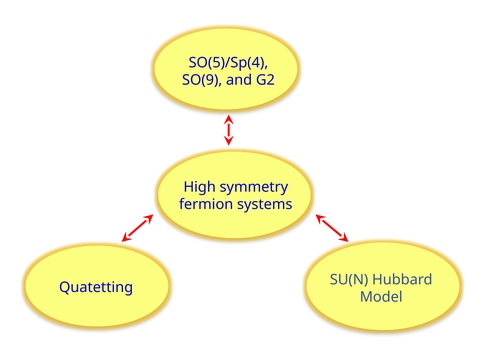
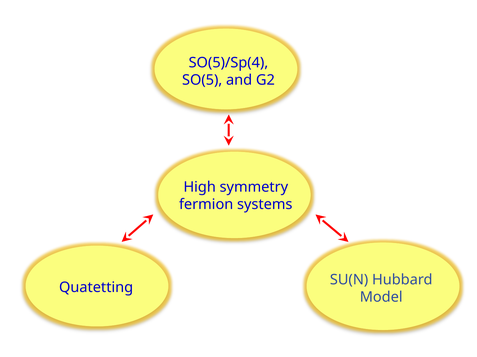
SO(9: SO(9 -> SO(5 (202, 80)
